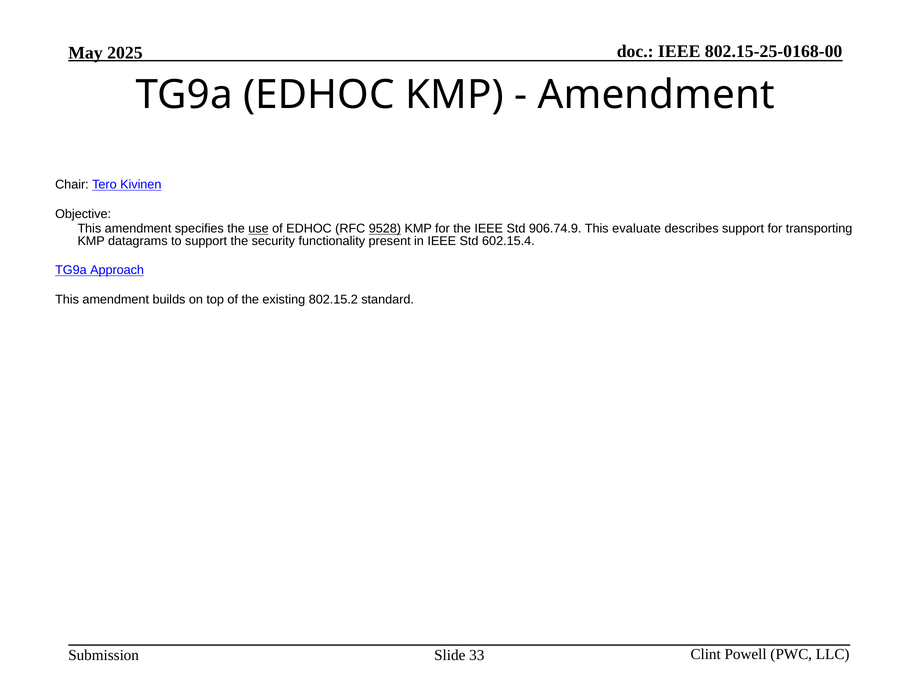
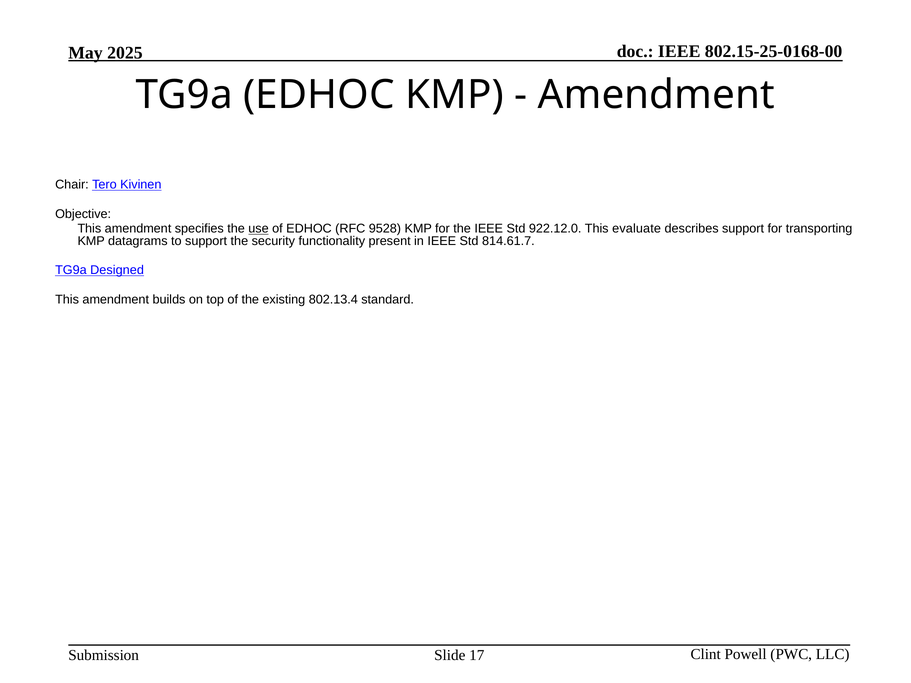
9528 underline: present -> none (385, 229)
906.74.9: 906.74.9 -> 922.12.0 (555, 229)
602.15.4: 602.15.4 -> 814.61.7 (508, 241)
Approach: Approach -> Designed (117, 270)
802.15.2: 802.15.2 -> 802.13.4 (333, 300)
33: 33 -> 17 (477, 655)
